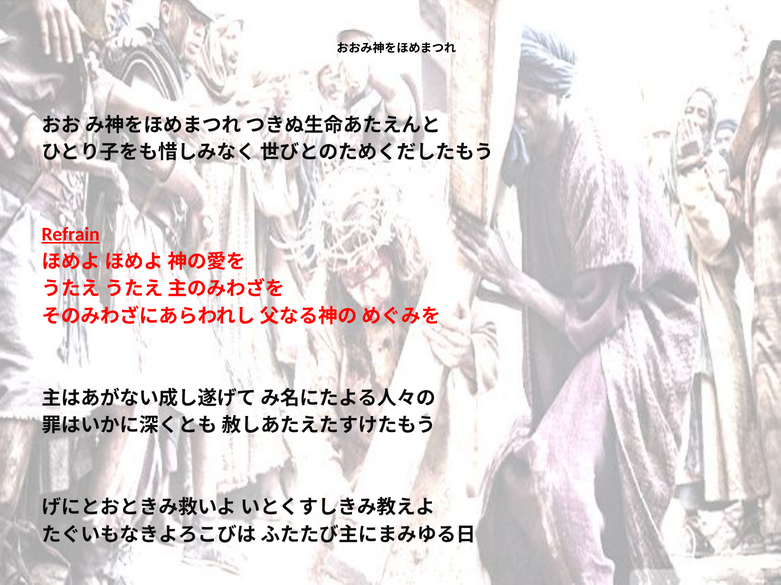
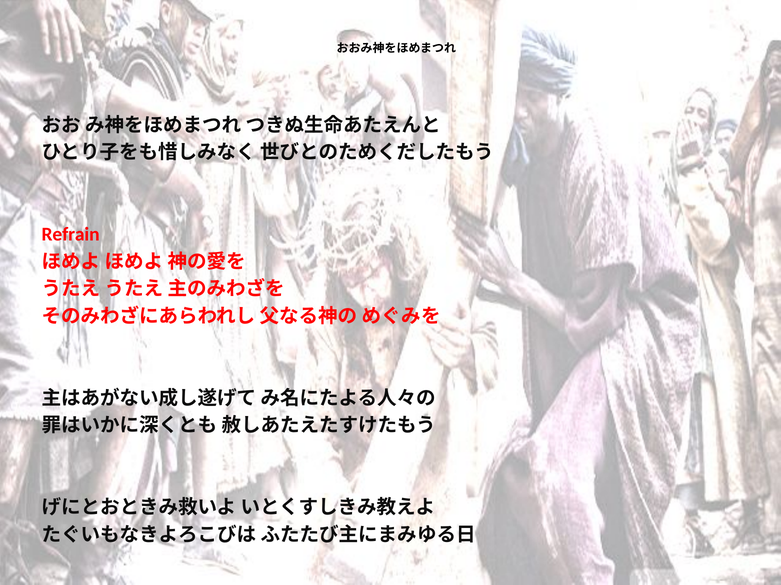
Refrain underline: present -> none (71, 235)
